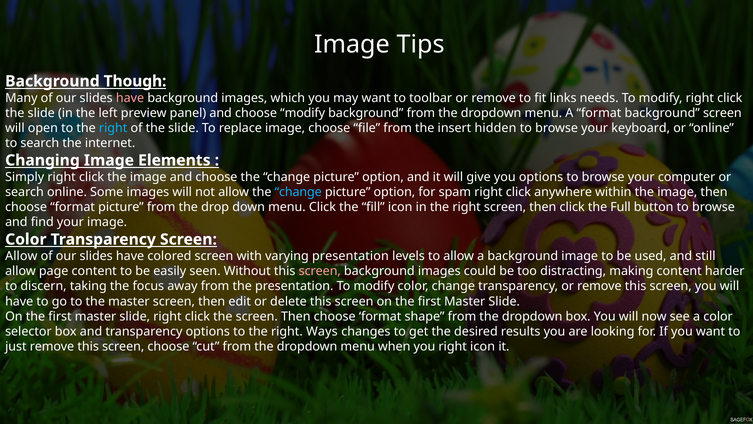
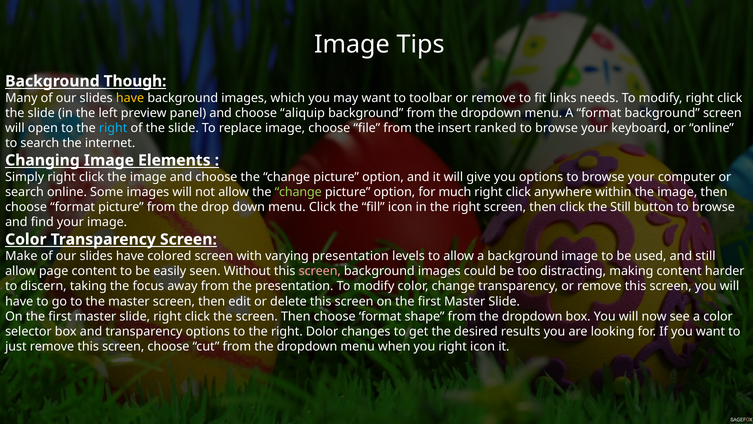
have colour: pink -> yellow (130, 98)
choose modify: modify -> aliquip (303, 113)
hidden: hidden -> ranked (496, 128)
change colour: light blue -> light green (298, 192)
spam: spam -> much (455, 192)
the Full: Full -> Still (621, 207)
Allow: Allow -> Make (21, 256)
Ways: Ways -> Dolor (322, 331)
